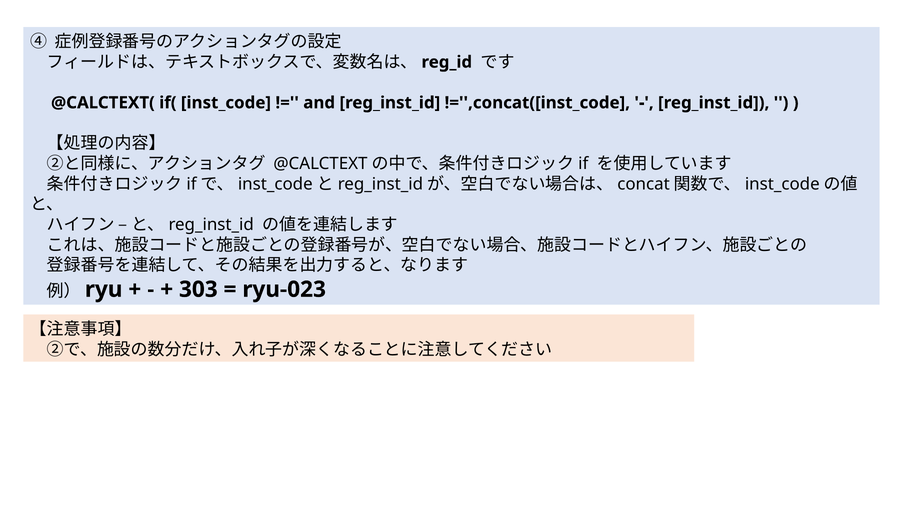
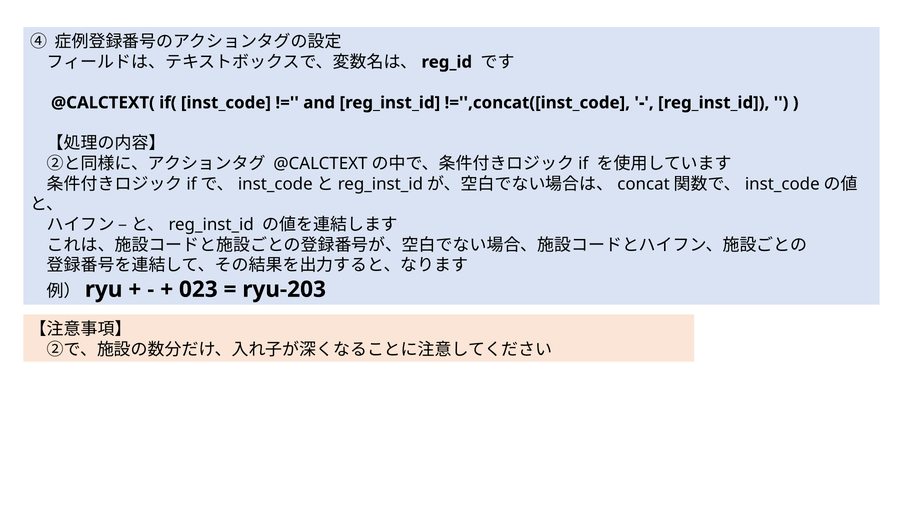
303: 303 -> 023 (198, 289)
ryu-023: ryu-023 -> ryu-203 (284, 289)
